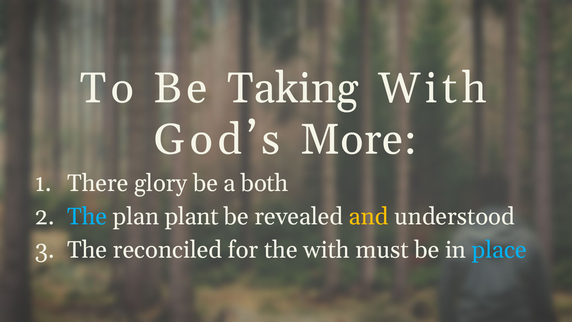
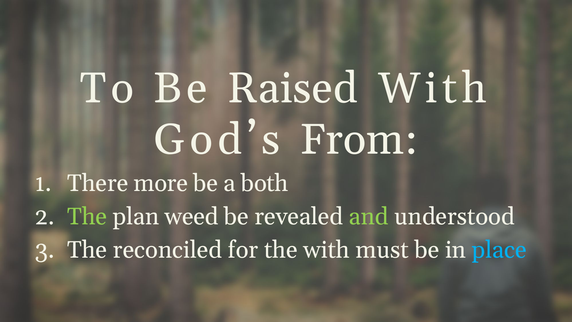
Taking: Taking -> Raised (293, 88)
More: More -> From (359, 140)
glory: glory -> more (161, 183)
The colour: light blue -> light green (87, 216)
plant: plant -> weed (192, 216)
and colour: yellow -> light green (369, 216)
